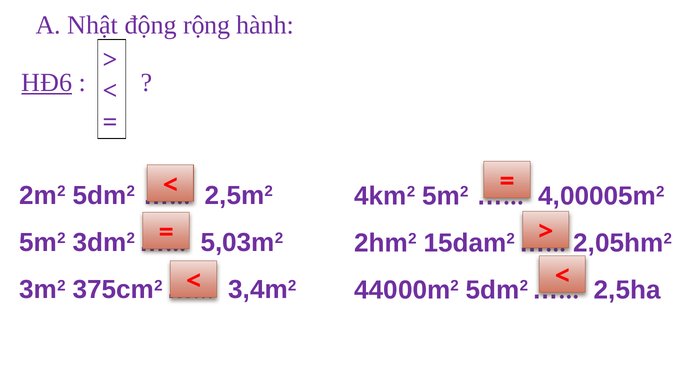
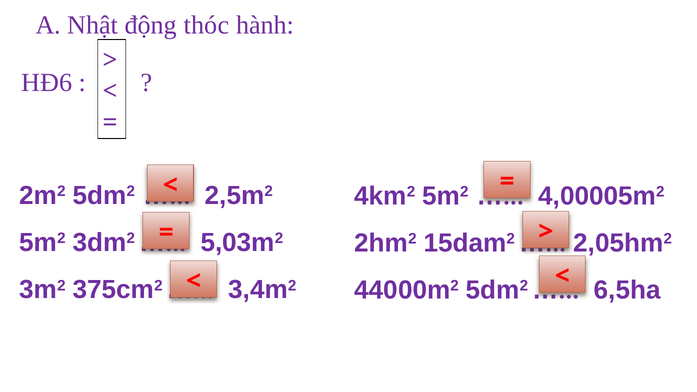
rộng: rộng -> thóc (206, 25)
HĐ6 underline: present -> none (47, 83)
2,5ha: 2,5ha -> 6,5ha (627, 290)
